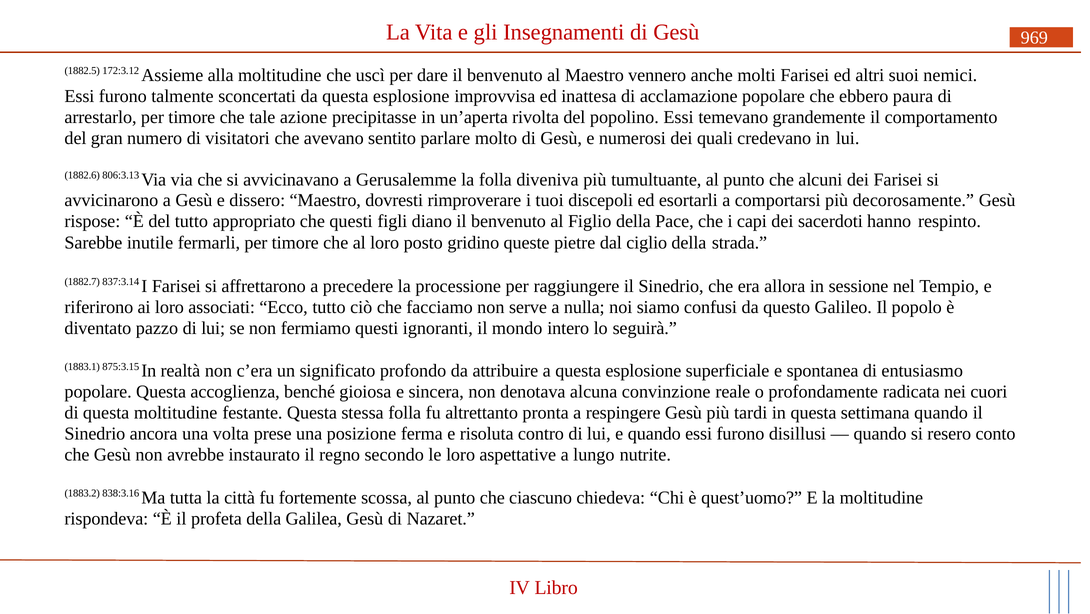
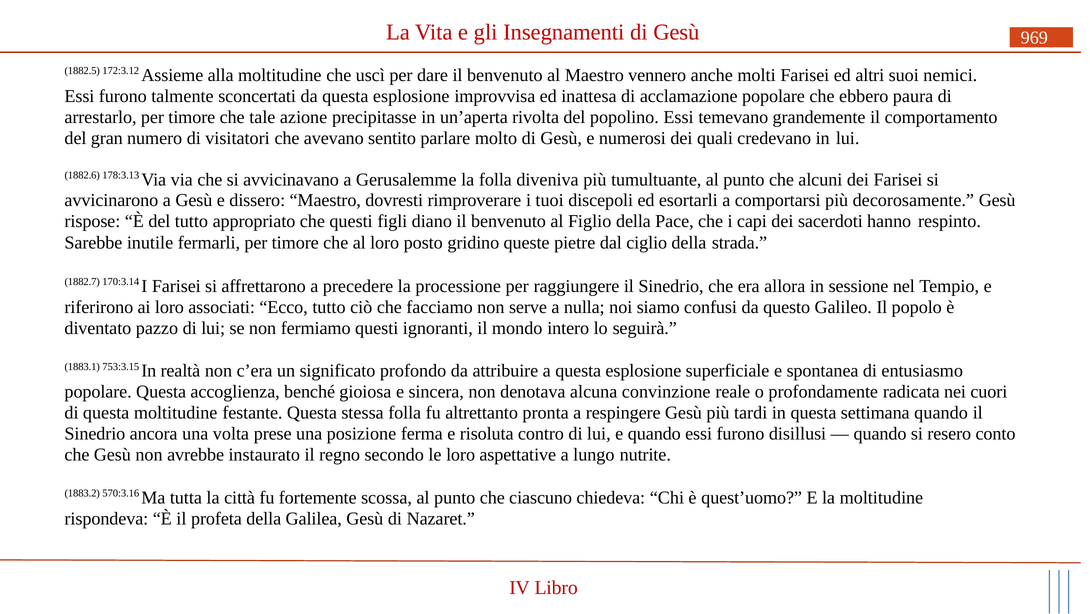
806:3.13: 806:3.13 -> 178:3.13 (121, 175)
837:3.14: 837:3.14 -> 170:3.14 (121, 282)
875:3.15: 875:3.15 -> 753:3.15 (121, 366)
838:3.16: 838:3.16 -> 570:3.16 (121, 493)
